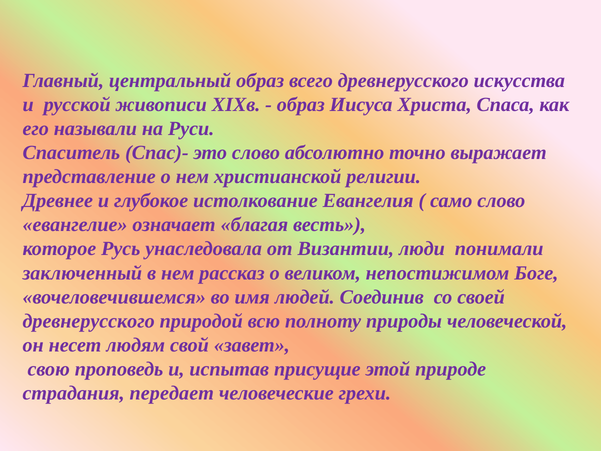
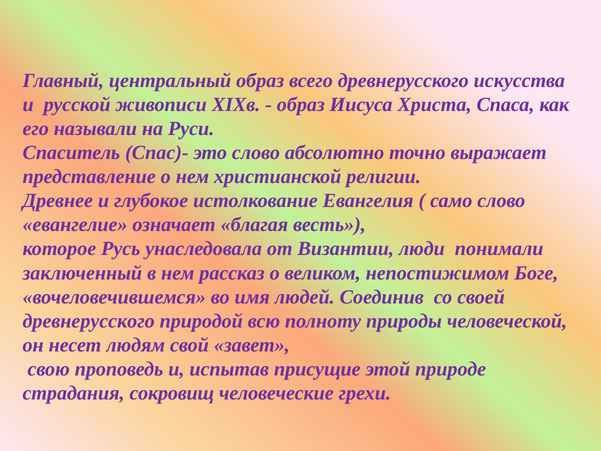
передает: передает -> сокровищ (172, 393)
